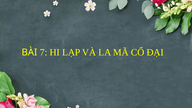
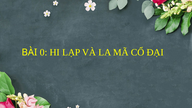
7: 7 -> 0 (44, 52)
